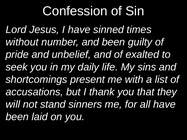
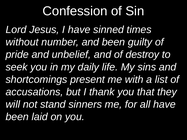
exalted: exalted -> destroy (142, 55)
